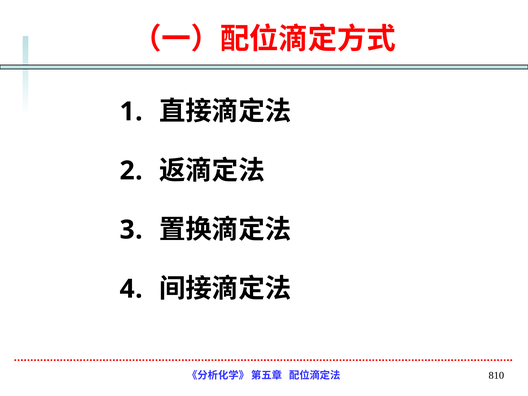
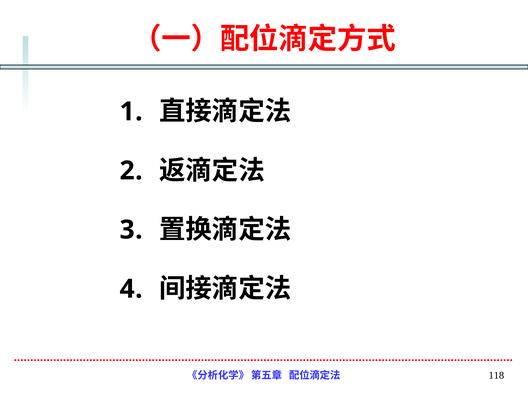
810: 810 -> 118 (496, 375)
